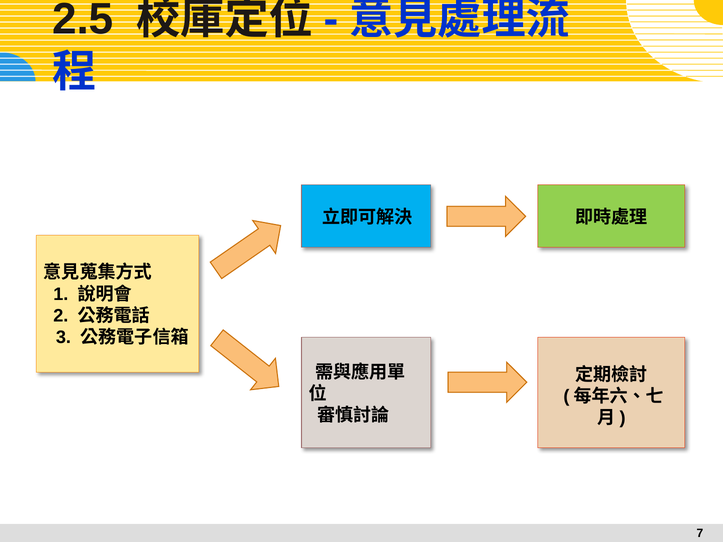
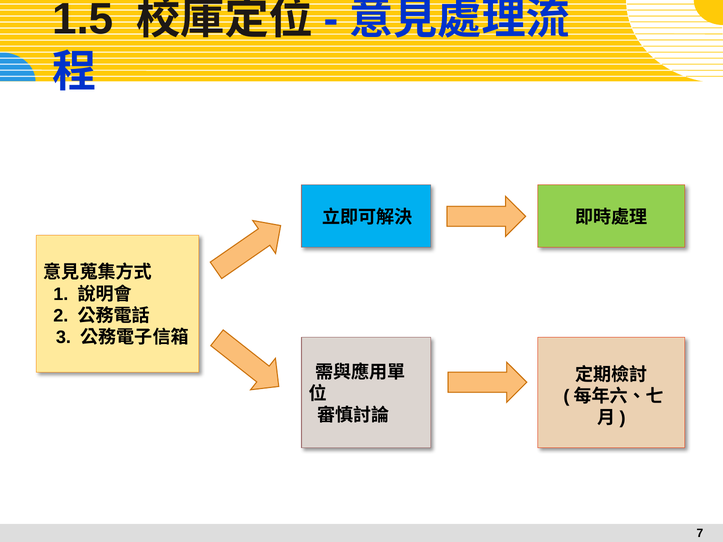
2.5: 2.5 -> 1.5 (83, 19)
